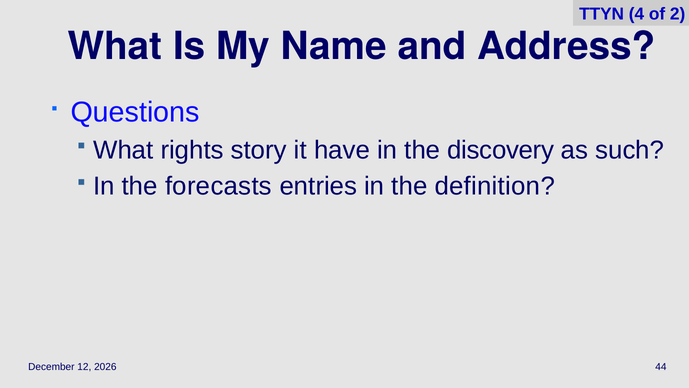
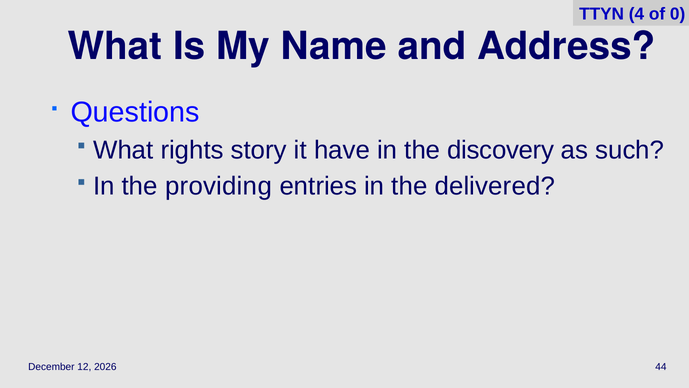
2: 2 -> 0 (678, 14)
forecasts: forecasts -> providing (218, 186)
definition: definition -> delivered (495, 186)
